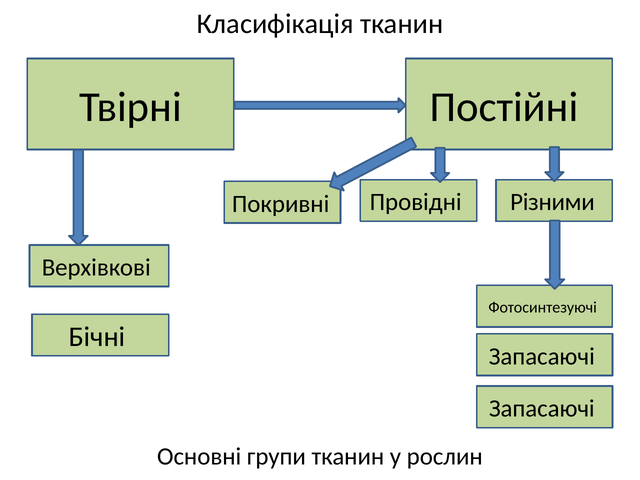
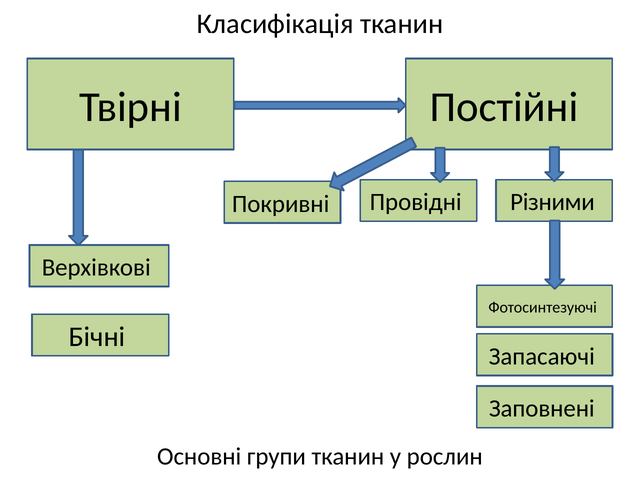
Запасаючі: Запасаючі -> Заповнені (542, 409)
